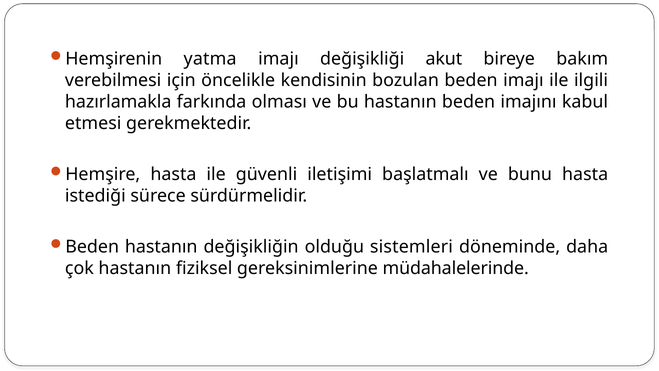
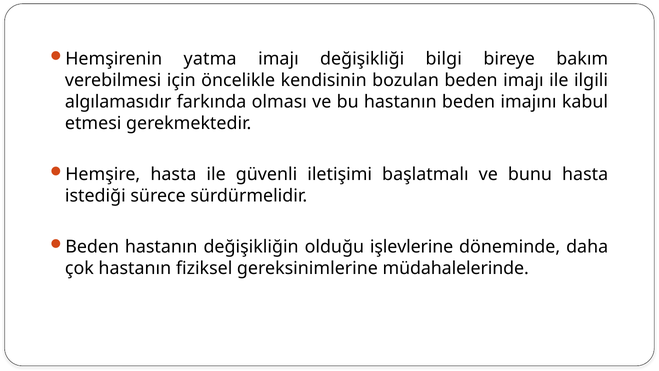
akut: akut -> bilgi (444, 59)
hazırlamakla: hazırlamakla -> algılamasıdır (118, 102)
sistemleri: sistemleri -> işlevlerine (412, 247)
